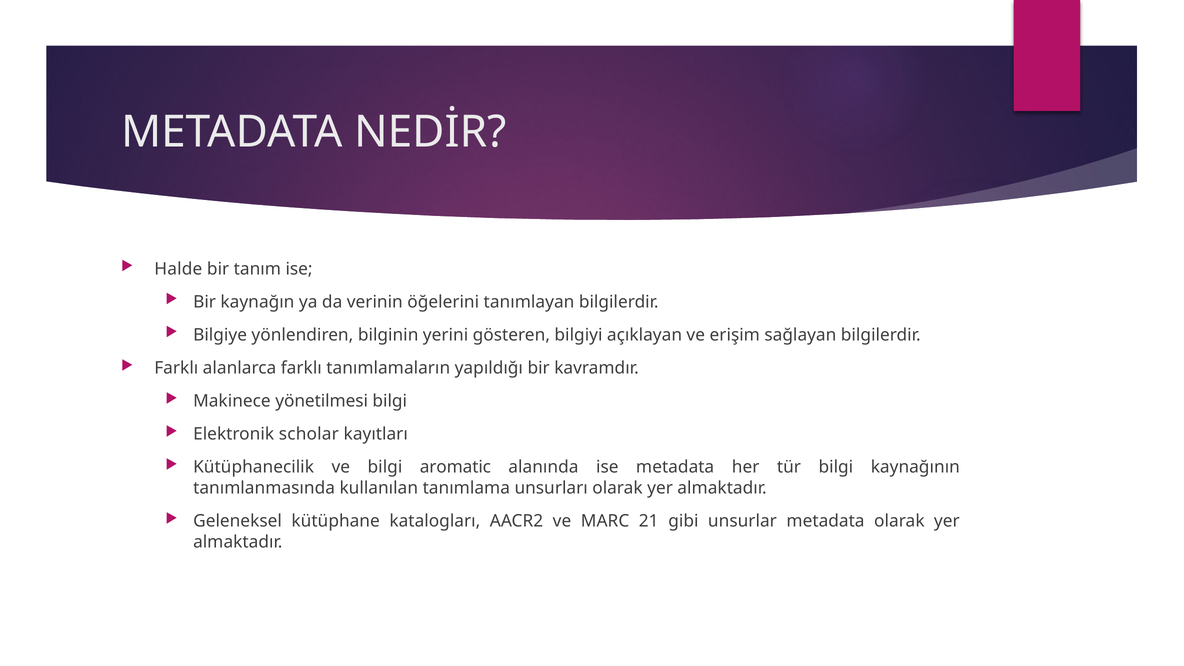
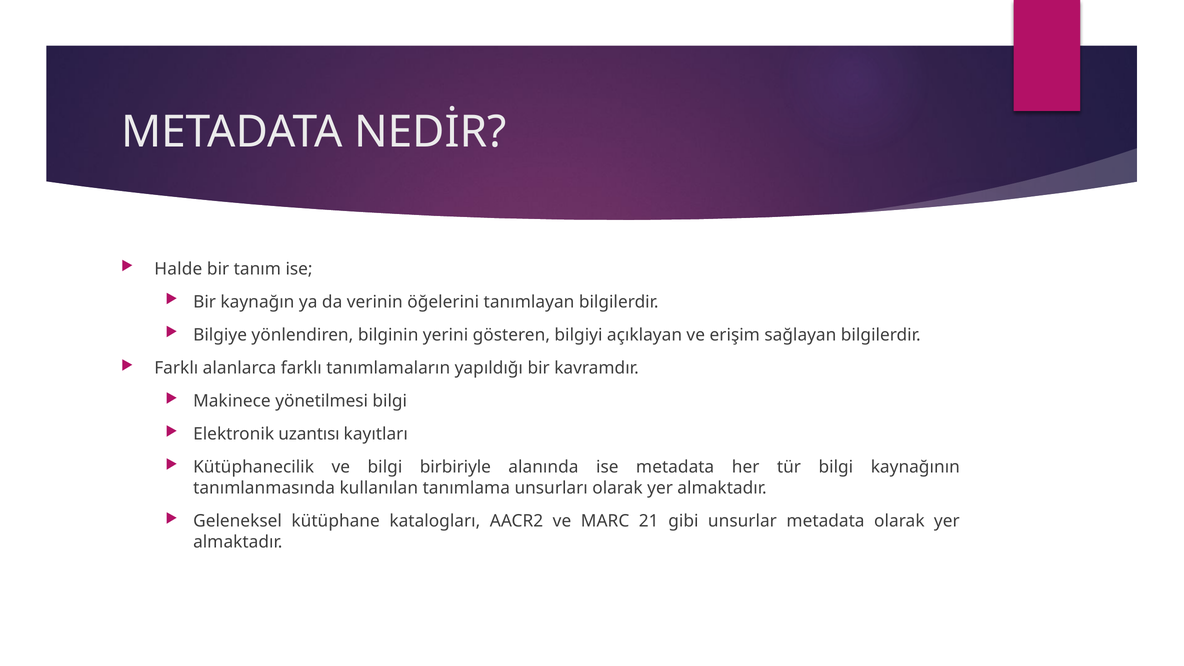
scholar: scholar -> uzantısı (309, 434)
aromatic: aromatic -> birbiriyle (455, 467)
